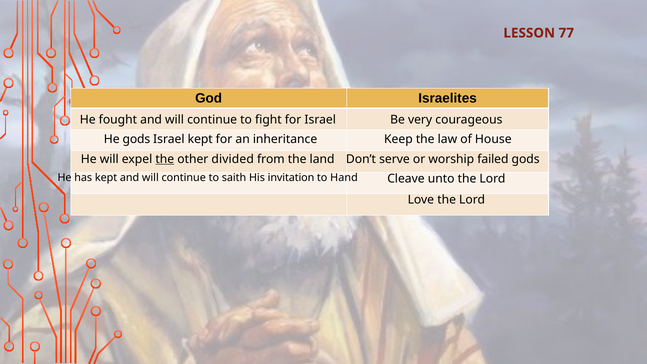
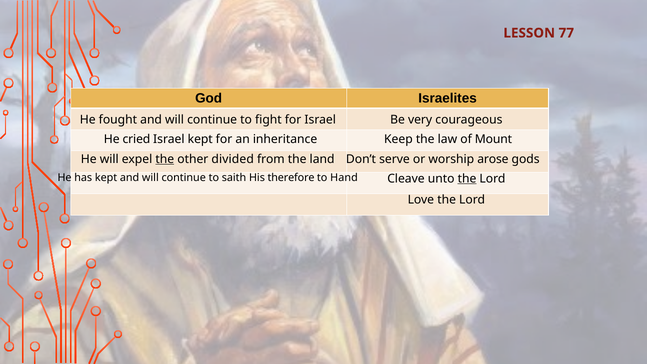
House: House -> Mount (493, 139)
He gods: gods -> cried (136, 139)
failed: failed -> arose (493, 159)
invitation: invitation -> therefore (291, 178)
the underline: none -> present (467, 179)
